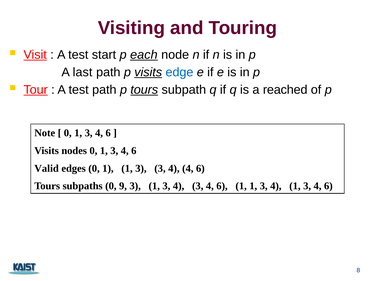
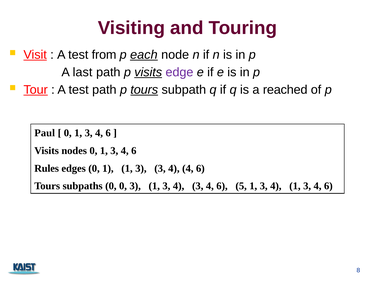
start: start -> from (104, 55)
edge colour: blue -> purple (179, 72)
Note: Note -> Paul (45, 133)
Valid: Valid -> Rules (47, 168)
0 9: 9 -> 0 (123, 186)
6 1: 1 -> 5 (241, 186)
